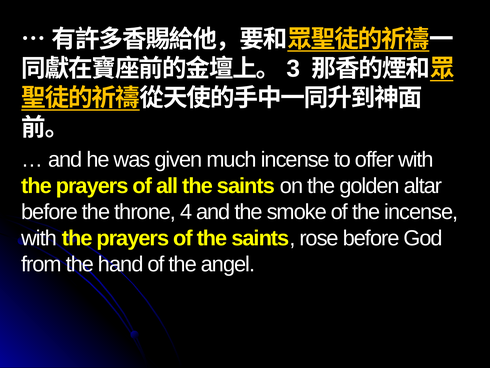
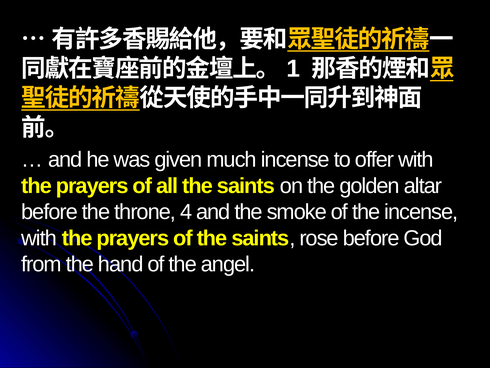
3: 3 -> 1 (293, 69)
